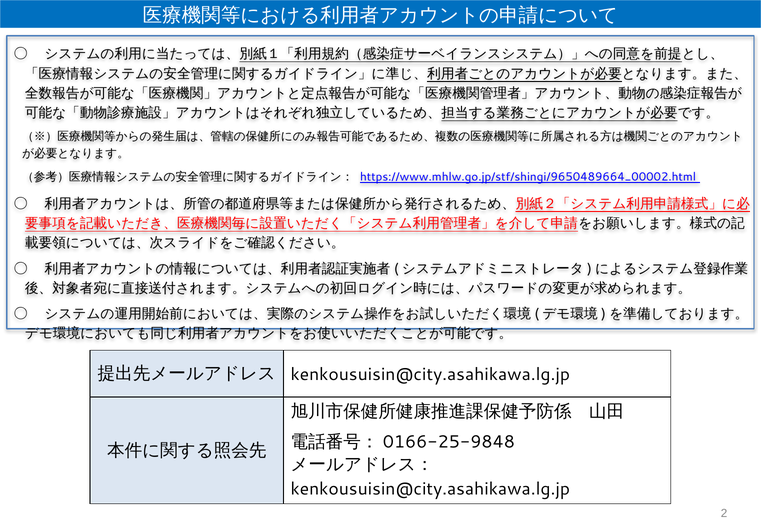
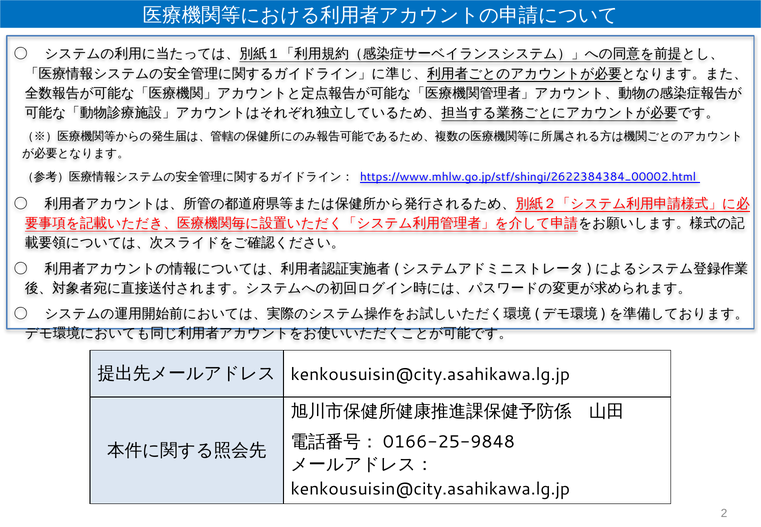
https://www.mhlw.go.jp/stf/shingi/9650489664_00002.html: https://www.mhlw.go.jp/stf/shingi/9650489664_00002.html -> https://www.mhlw.go.jp/stf/shingi/2622384384_00002.html (528, 177)
